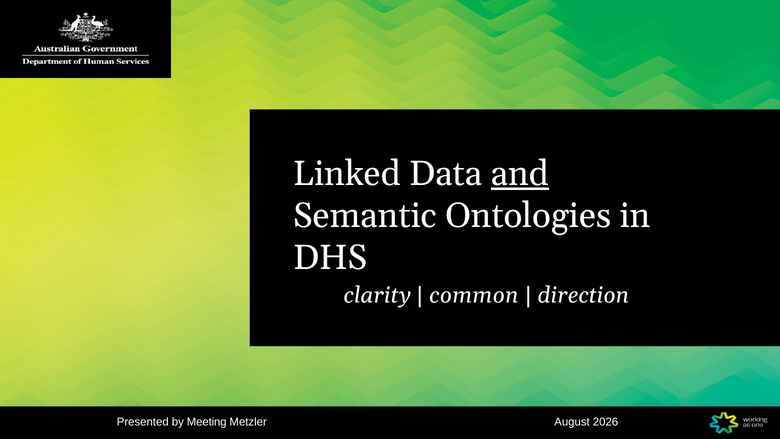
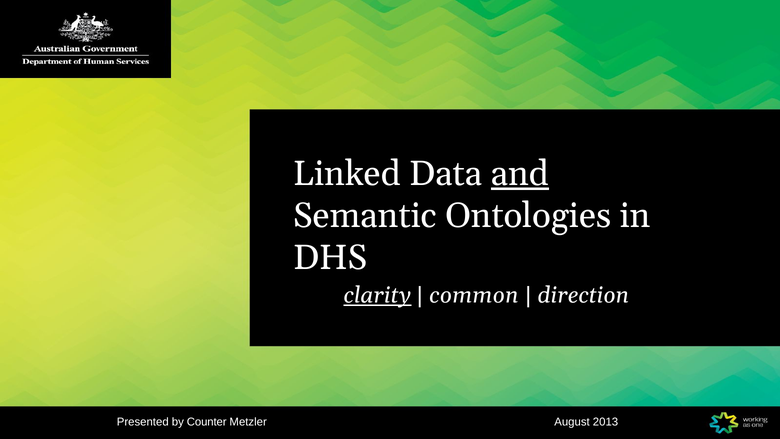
clarity underline: none -> present (378, 295)
Meeting: Meeting -> Counter (207, 422)
2026: 2026 -> 2013 (605, 422)
